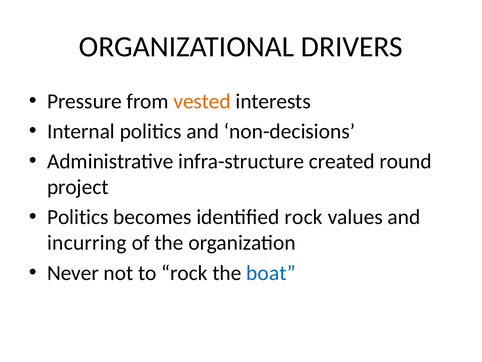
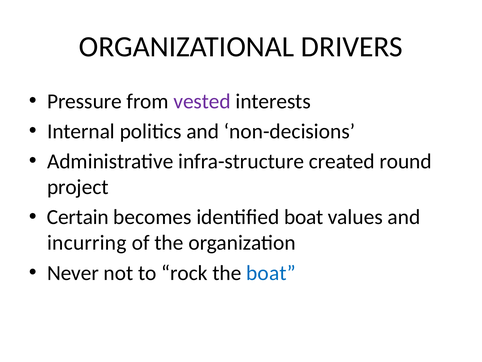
vested colour: orange -> purple (202, 101)
Politics: Politics -> Certain (78, 217)
identified rock: rock -> boat (304, 217)
